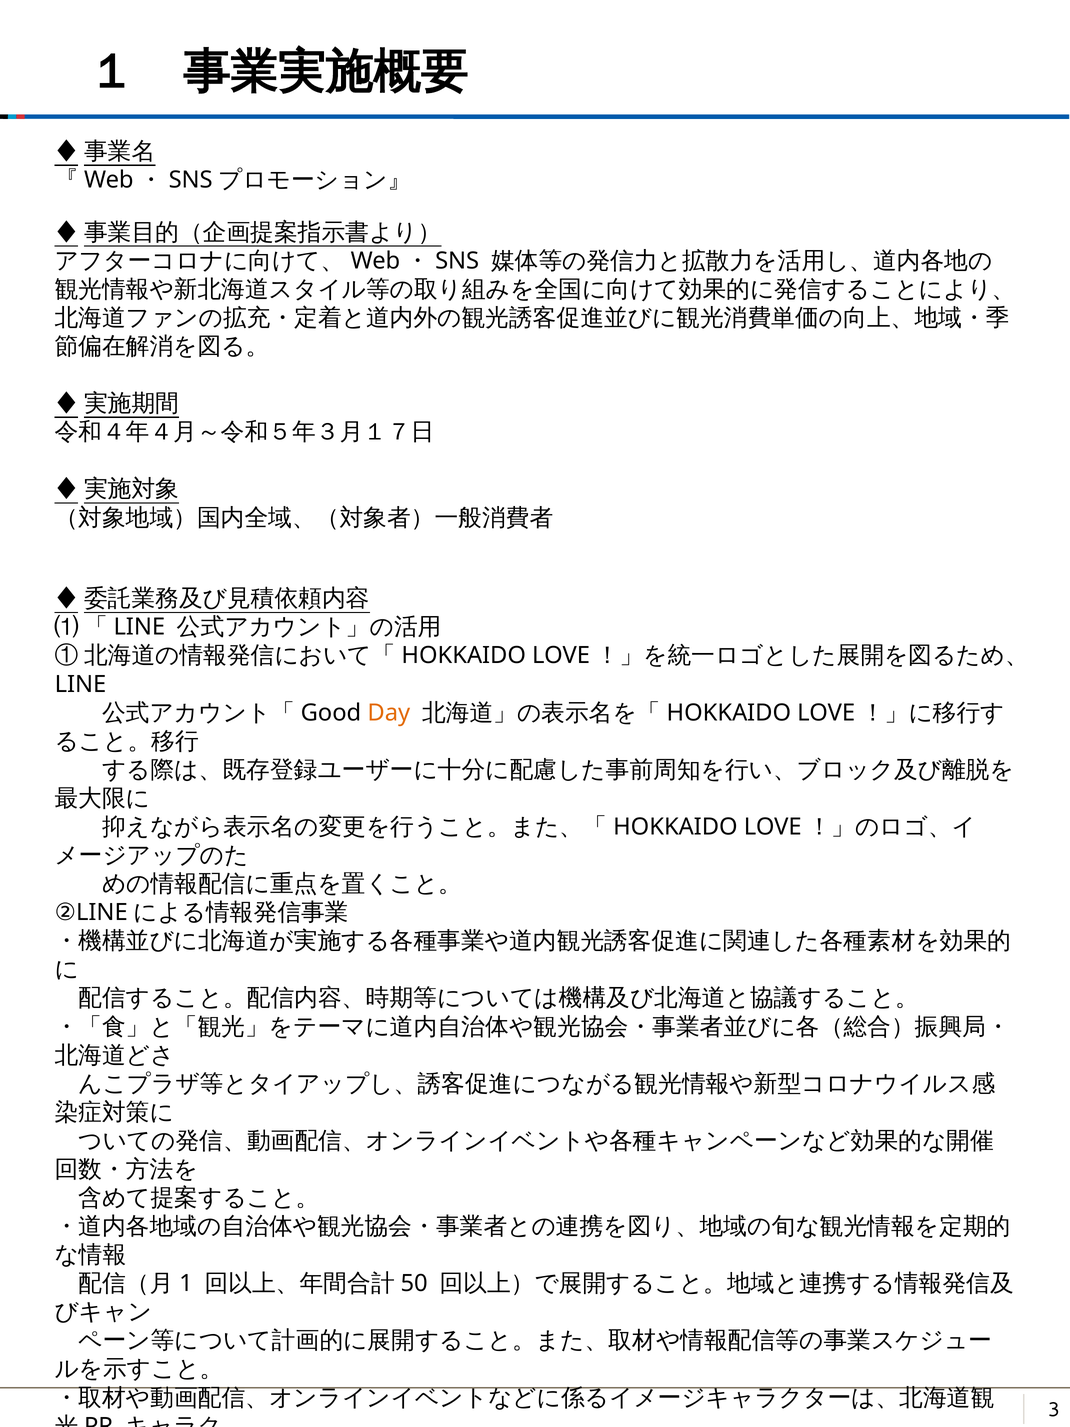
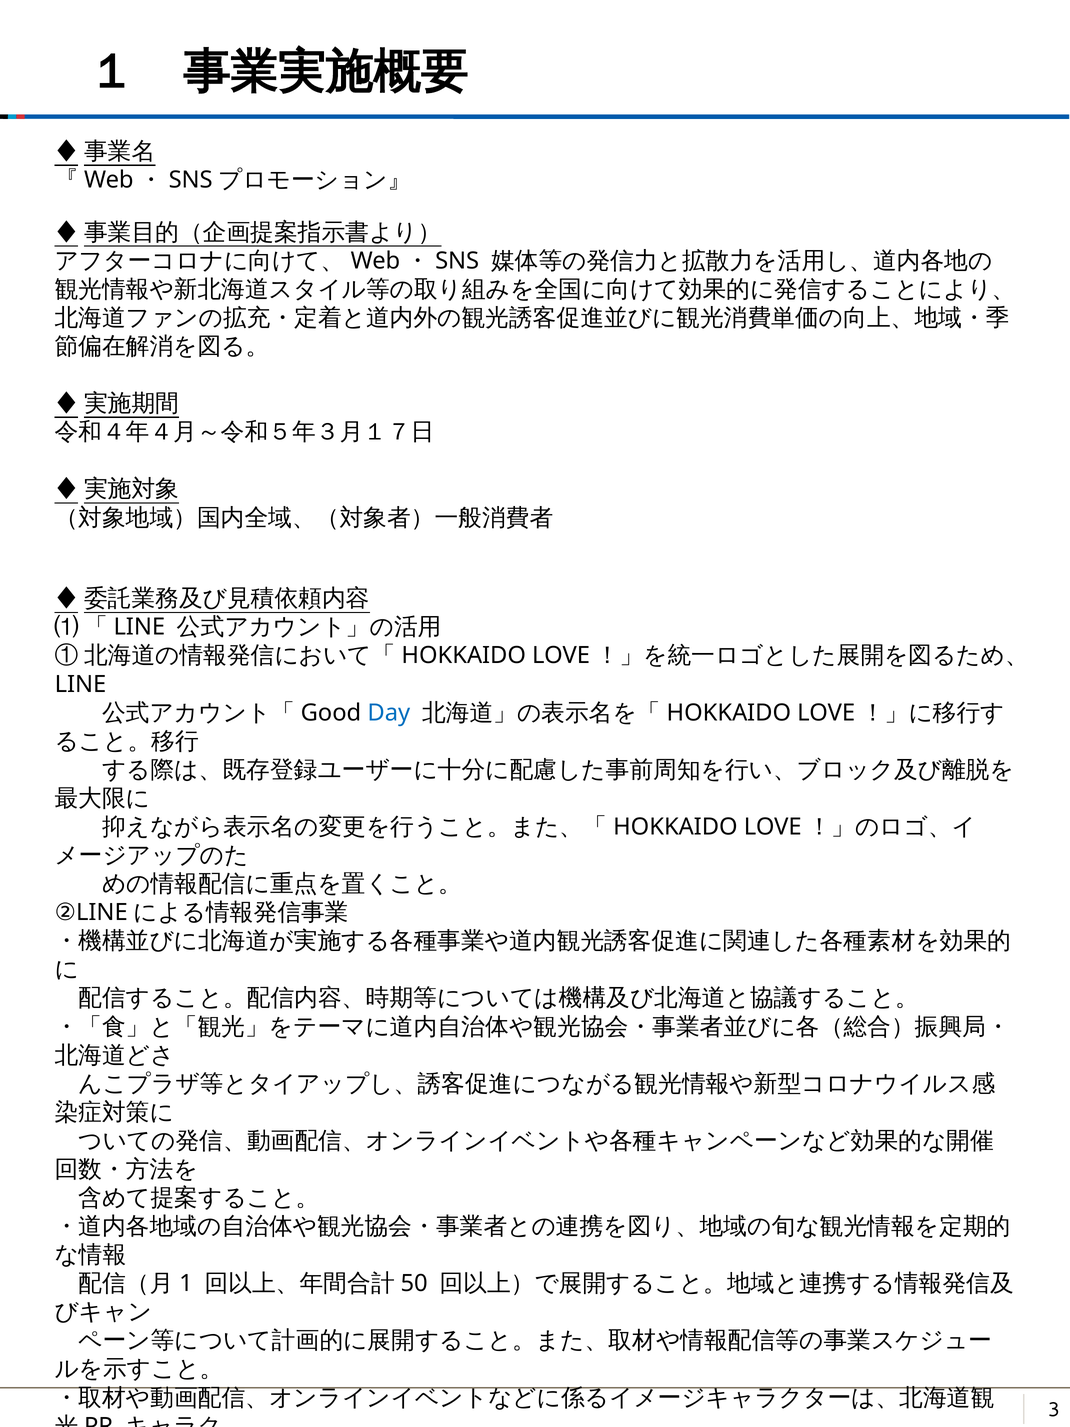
Day colour: orange -> blue (389, 713)
